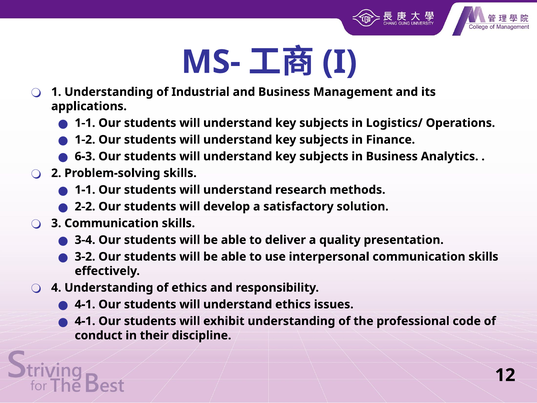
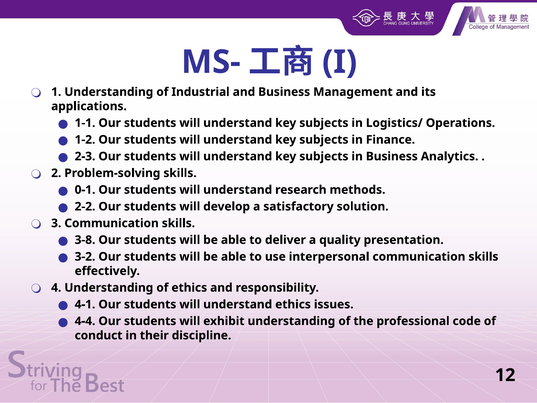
6-3: 6-3 -> 2-3 (85, 156)
1-1: 1-1 -> 0-1 (85, 190)
3-4: 3-4 -> 3-8 (85, 240)
4-1: 4-1 -> 4-4 (85, 321)
